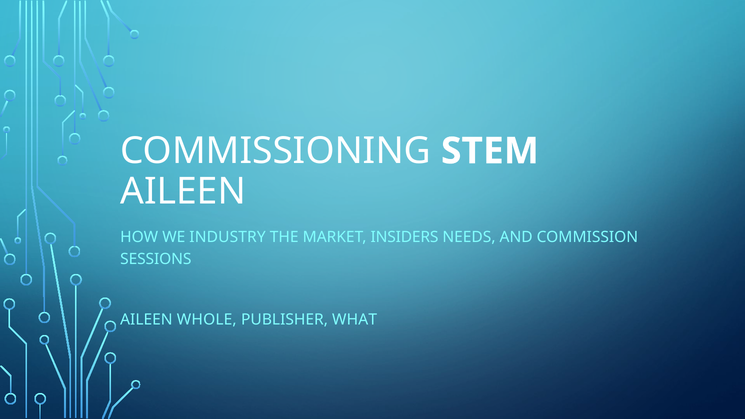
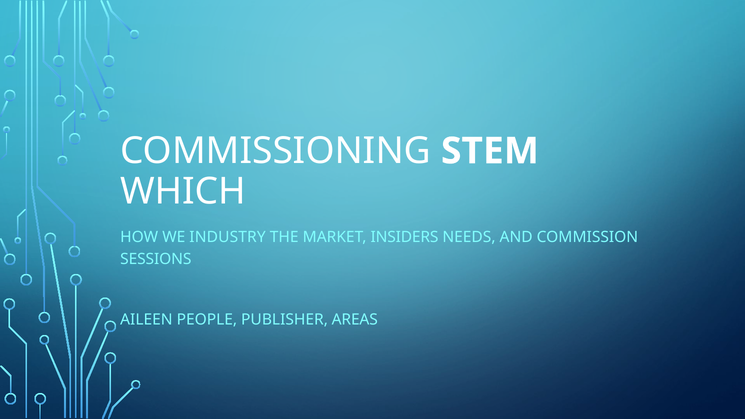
AILEEN: AILEEN -> WHICH (183, 191)
WHOLE: WHOLE -> PEOPLE (207, 320)
WHAT: WHAT -> AREAS (355, 320)
